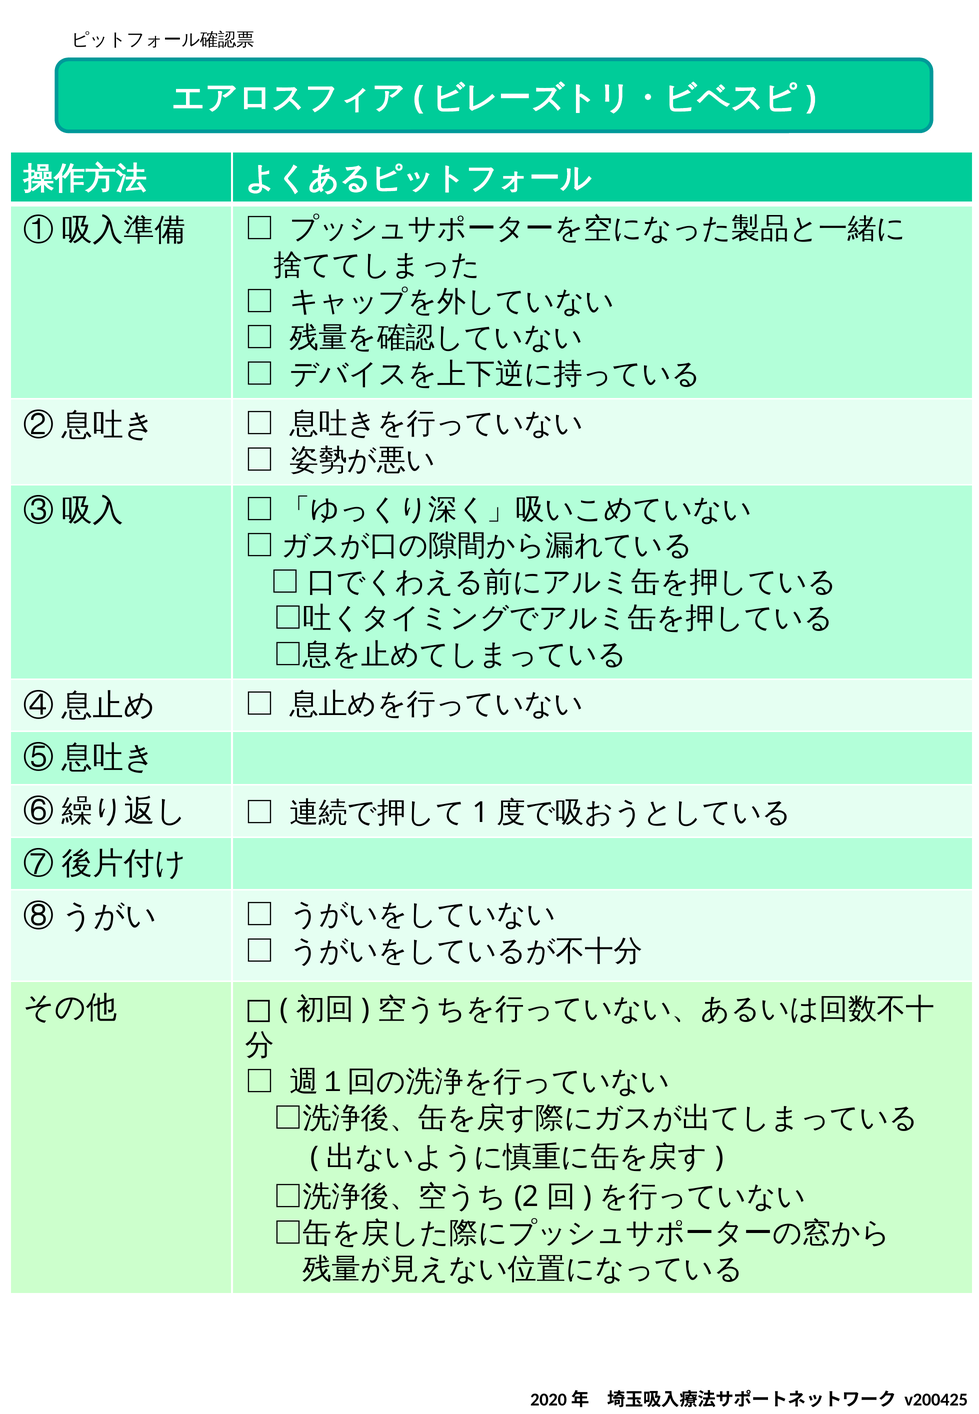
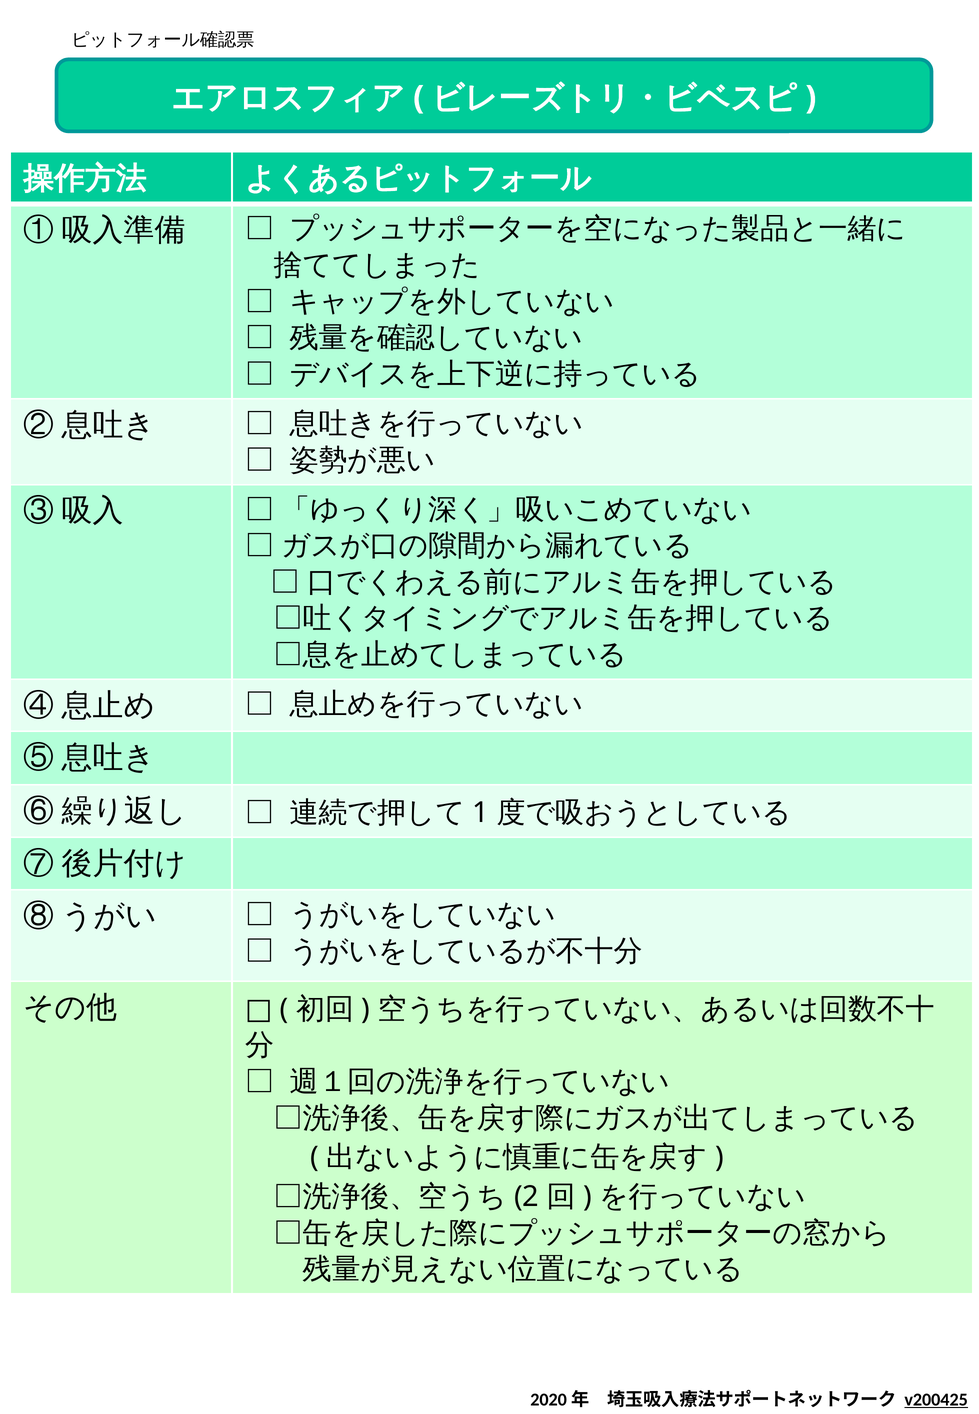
v200425 underline: none -> present (936, 1400)
